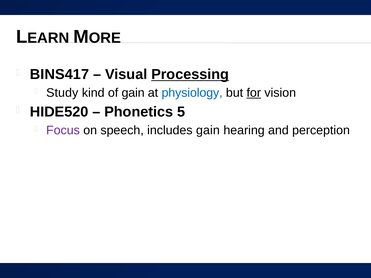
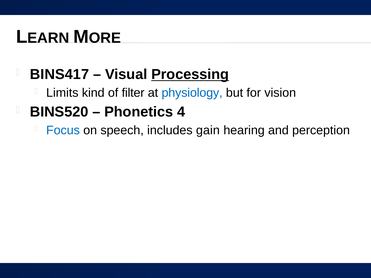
Study: Study -> Limits (62, 93)
of gain: gain -> filter (133, 93)
for underline: present -> none (254, 93)
HIDE520: HIDE520 -> BINS520 (59, 112)
5: 5 -> 4 (181, 112)
Focus colour: purple -> blue (63, 130)
